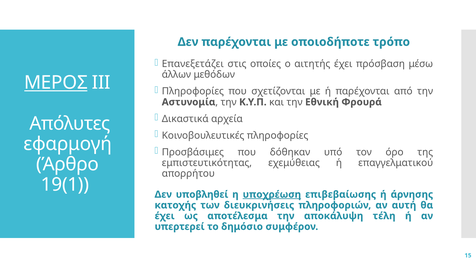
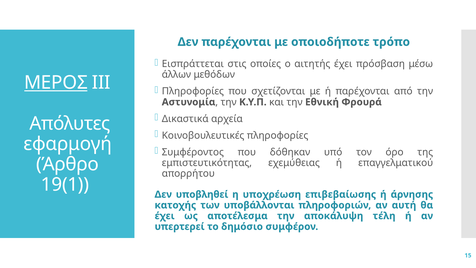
Επανεξετάζει: Επανεξετάζει -> Εισπράττεται (193, 64)
Προσβάσιμες: Προσβάσιμες -> Συμφέροντος (193, 152)
υποχρέωση underline: present -> none (272, 194)
διευκρινήσεις: διευκρινήσεις -> υποβάλλονται (259, 205)
